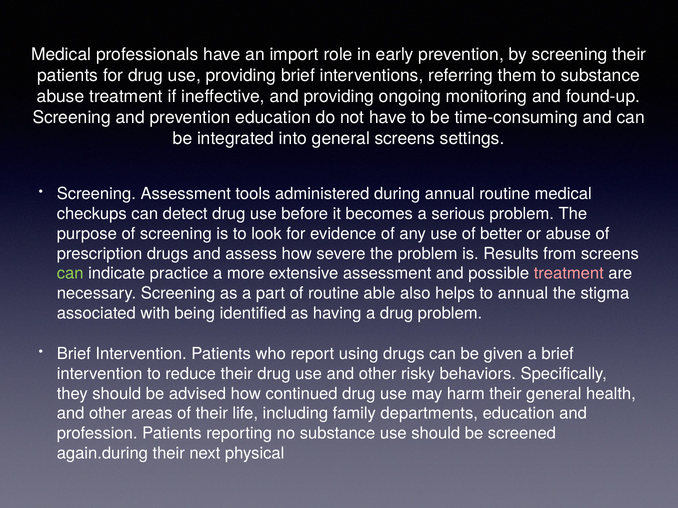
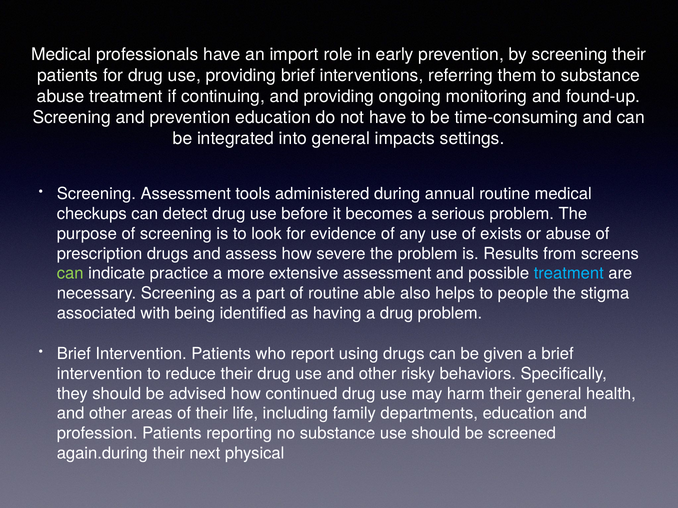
ineffective: ineffective -> continuing (223, 96)
general screens: screens -> impacts (405, 138)
better: better -> exists (501, 234)
treatment colour: pink -> light blue (569, 274)
to annual: annual -> people (523, 294)
